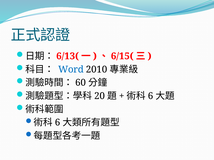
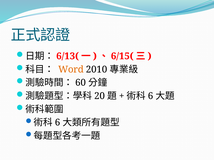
Word colour: blue -> orange (71, 70)
